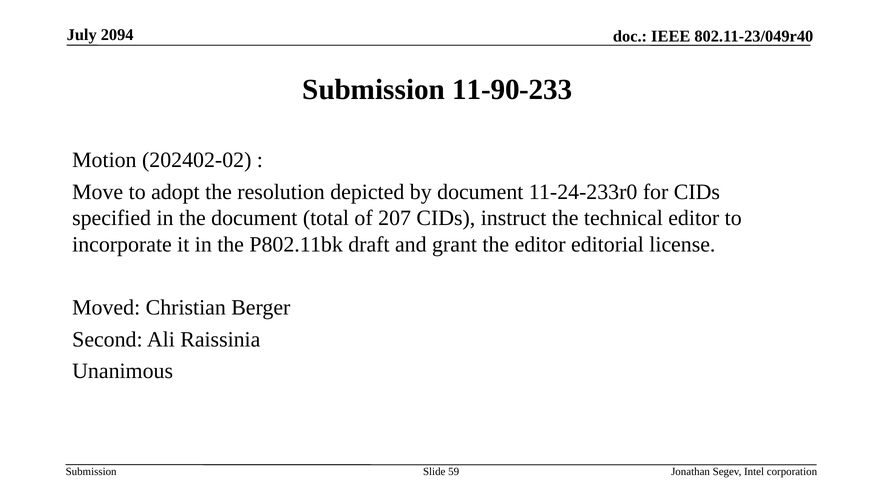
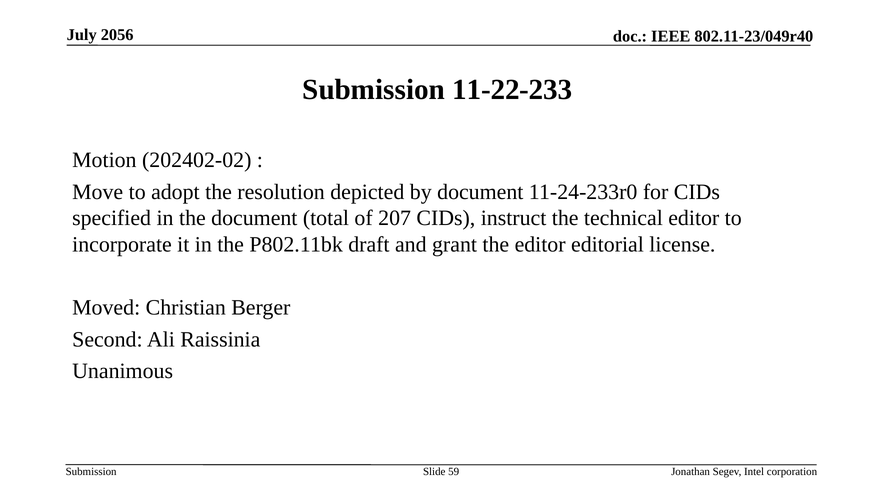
2094: 2094 -> 2056 (117, 35)
11-90-233: 11-90-233 -> 11-22-233 (512, 89)
